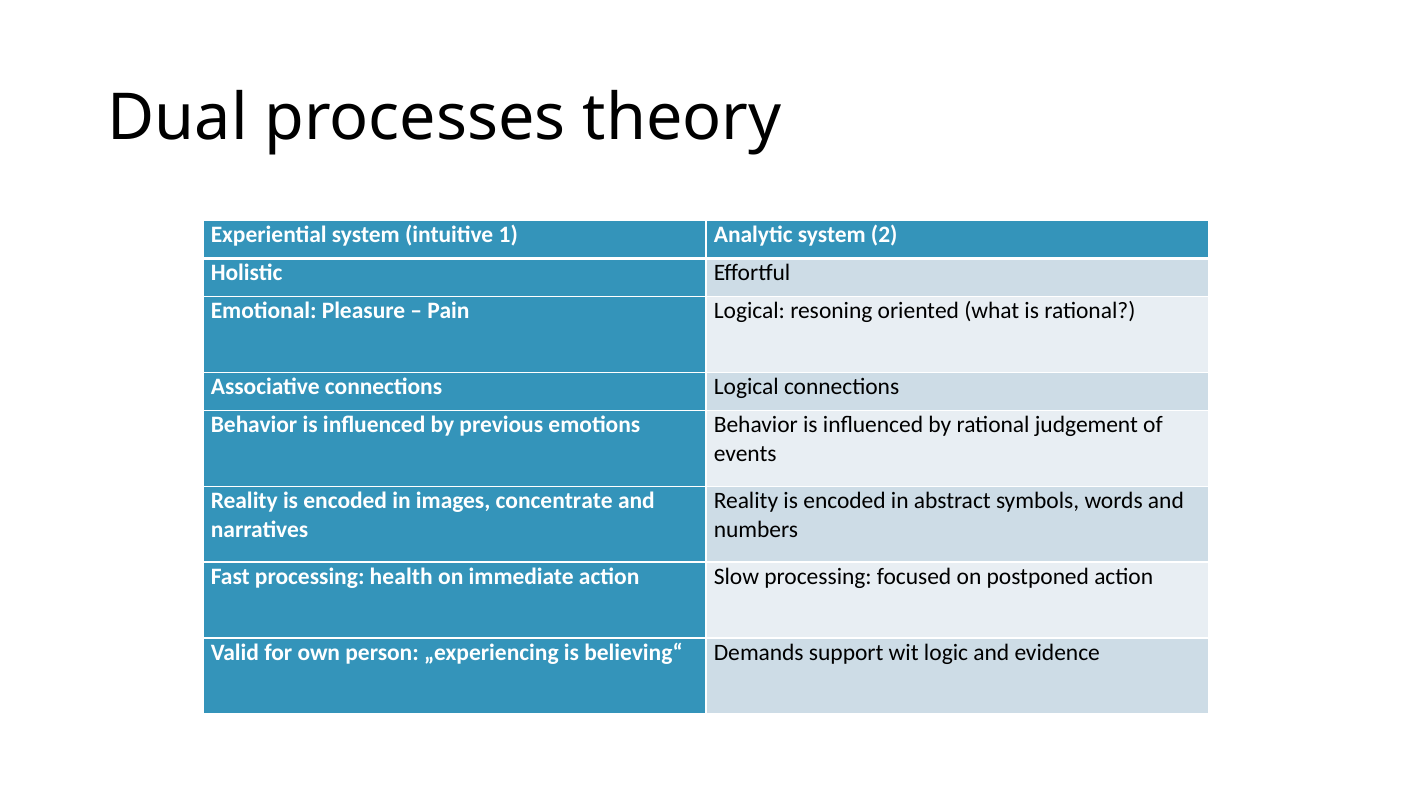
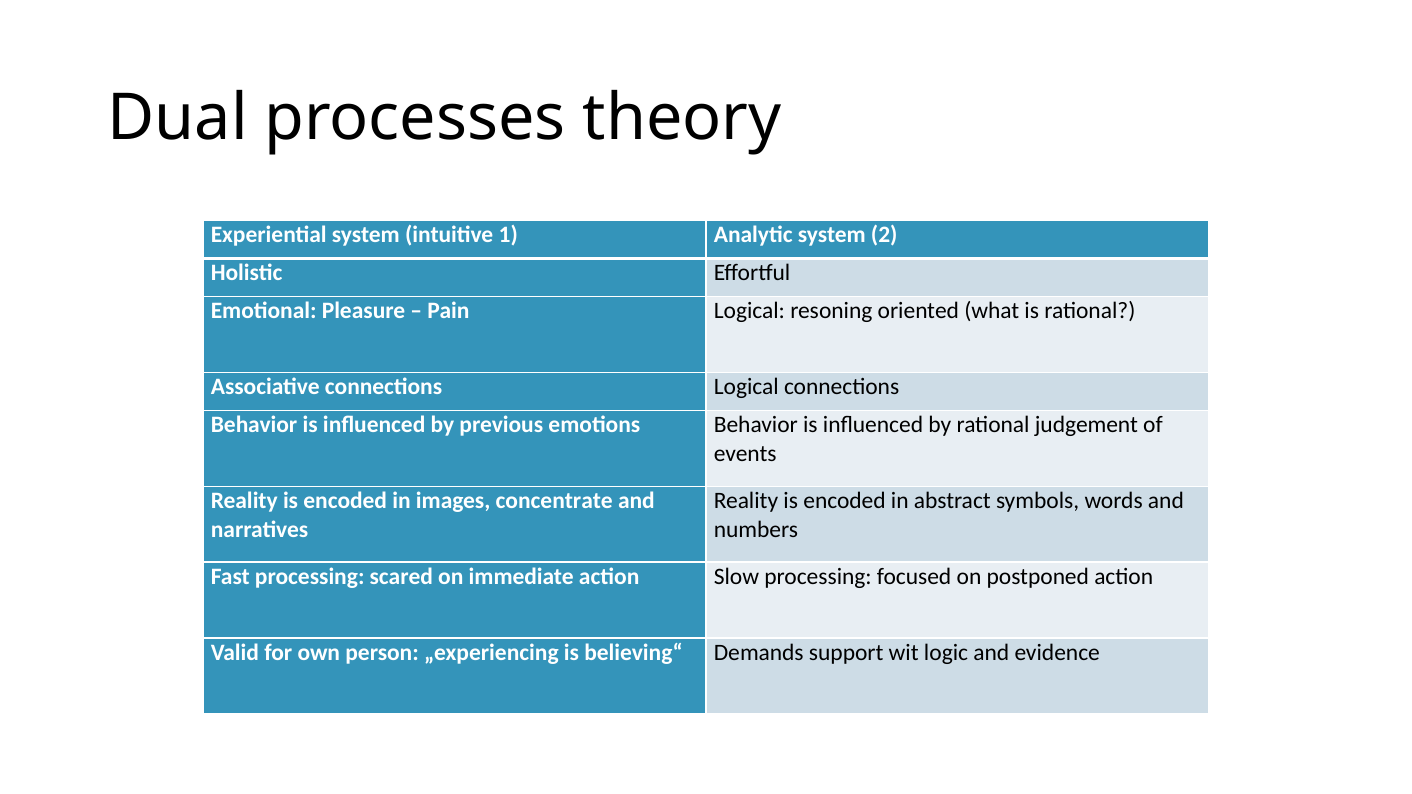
health: health -> scared (401, 577)
